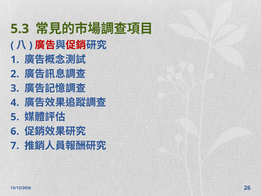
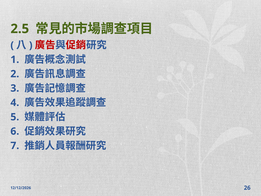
5.3: 5.3 -> 2.5 (20, 29)
